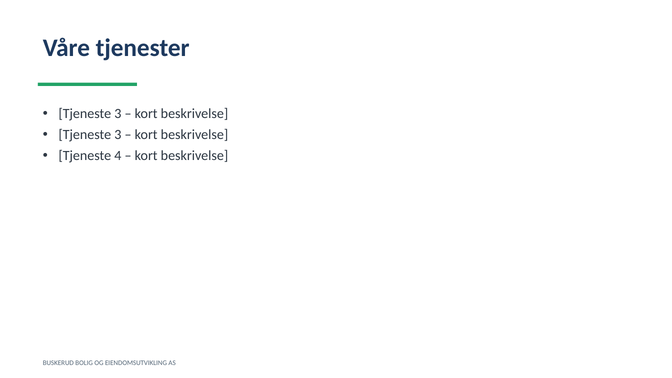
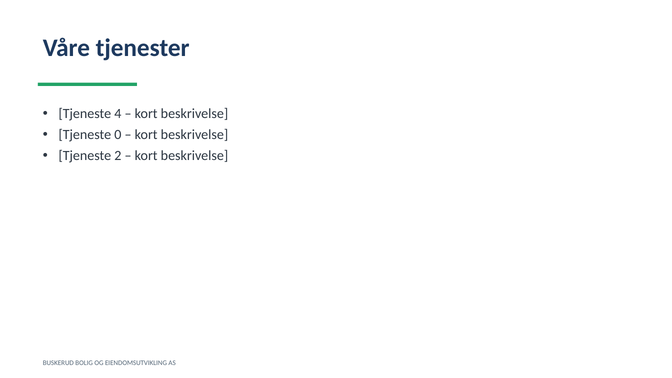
3: 3 -> 4 (118, 114)
3: 3 -> 0 (118, 135)
4: 4 -> 2 (118, 156)
